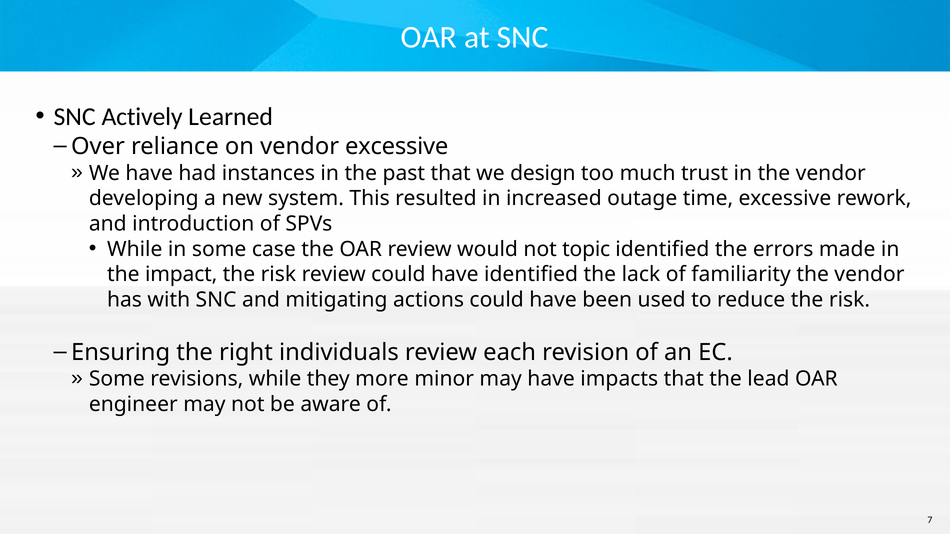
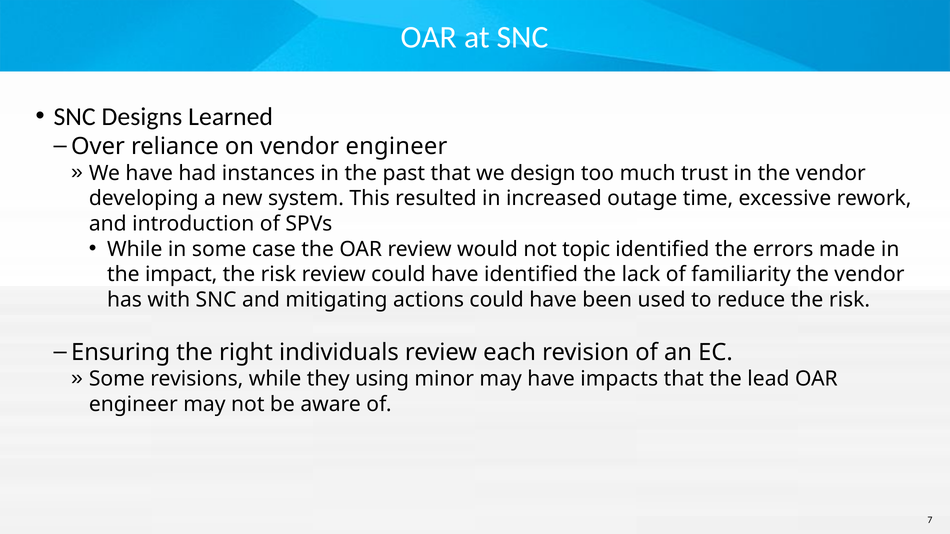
Actively: Actively -> Designs (142, 117)
vendor excessive: excessive -> engineer (396, 147)
more: more -> using (382, 379)
